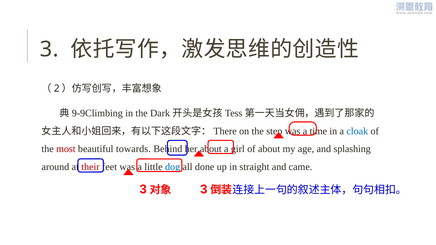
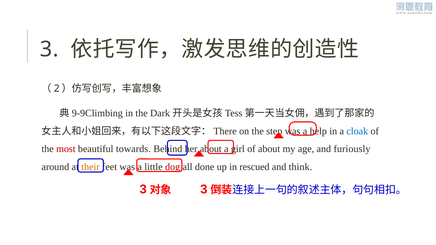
time: time -> help (318, 131)
splashing: splashing -> furiously (352, 149)
their colour: red -> orange (90, 167)
dog colour: blue -> red (173, 167)
straight: straight -> rescued (254, 167)
came: came -> think (300, 167)
